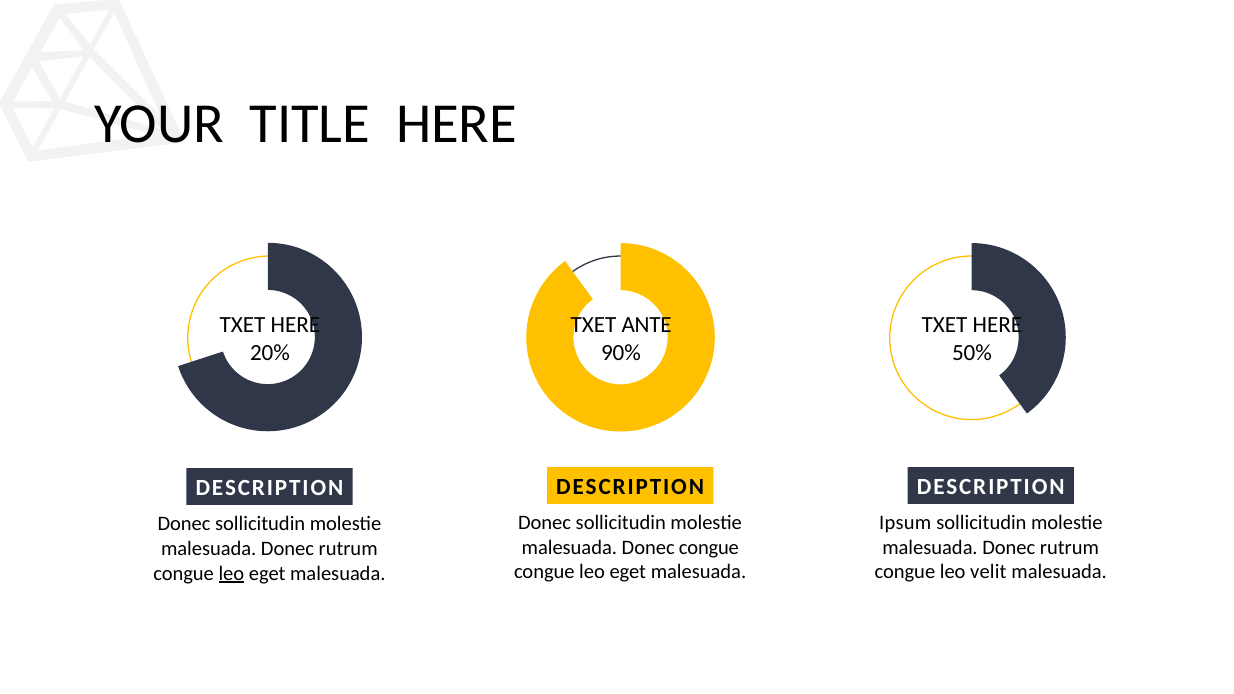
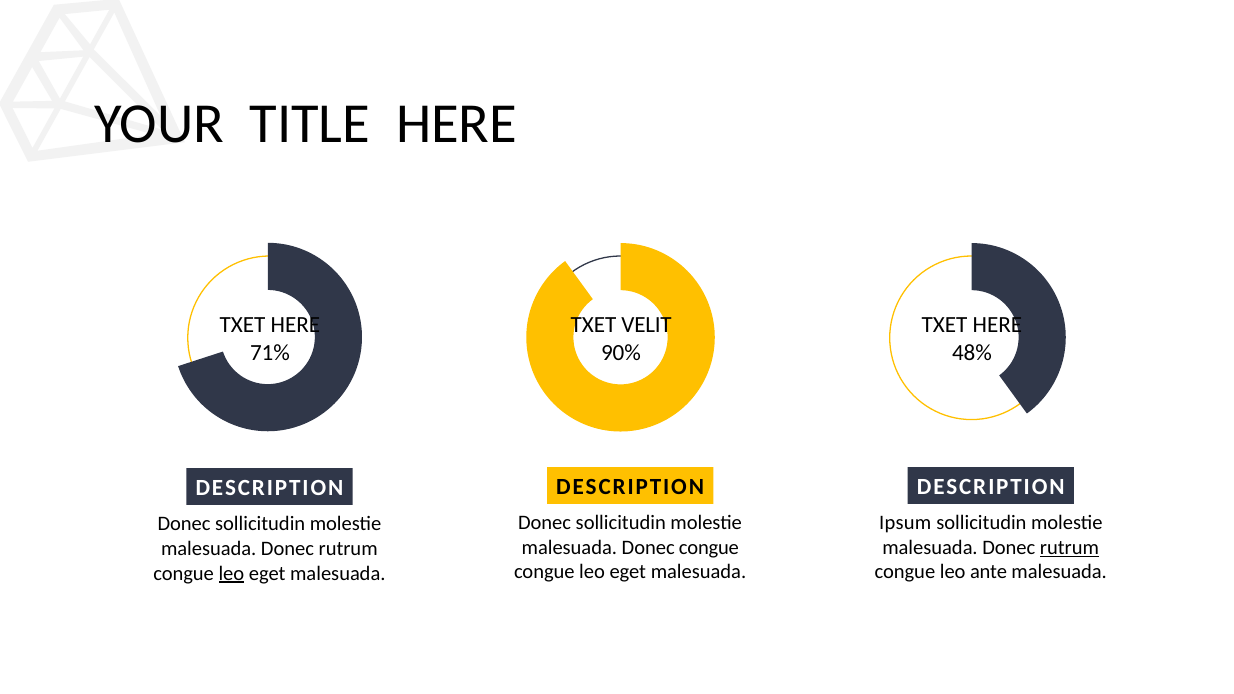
ANTE: ANTE -> VELIT (647, 325)
20%: 20% -> 71% (270, 352)
50%: 50% -> 48% (972, 352)
rutrum underline: none -> present (1069, 548)
velit: velit -> ante (989, 572)
